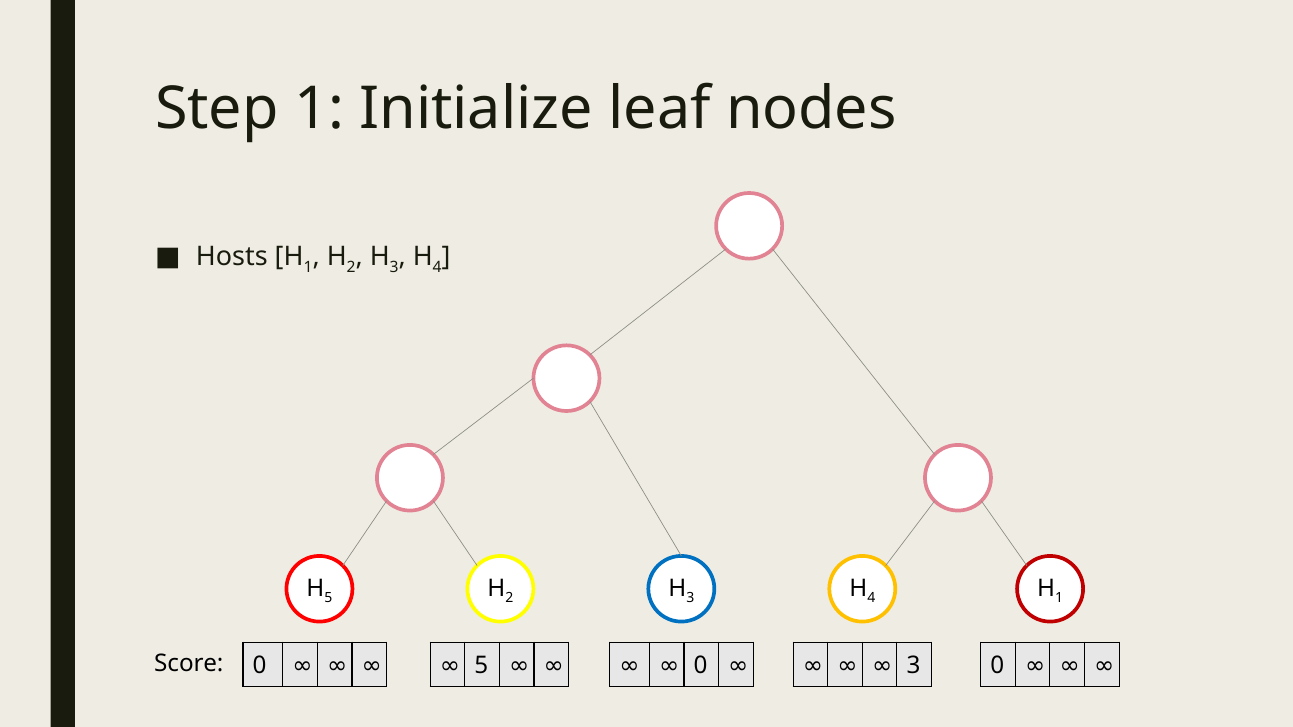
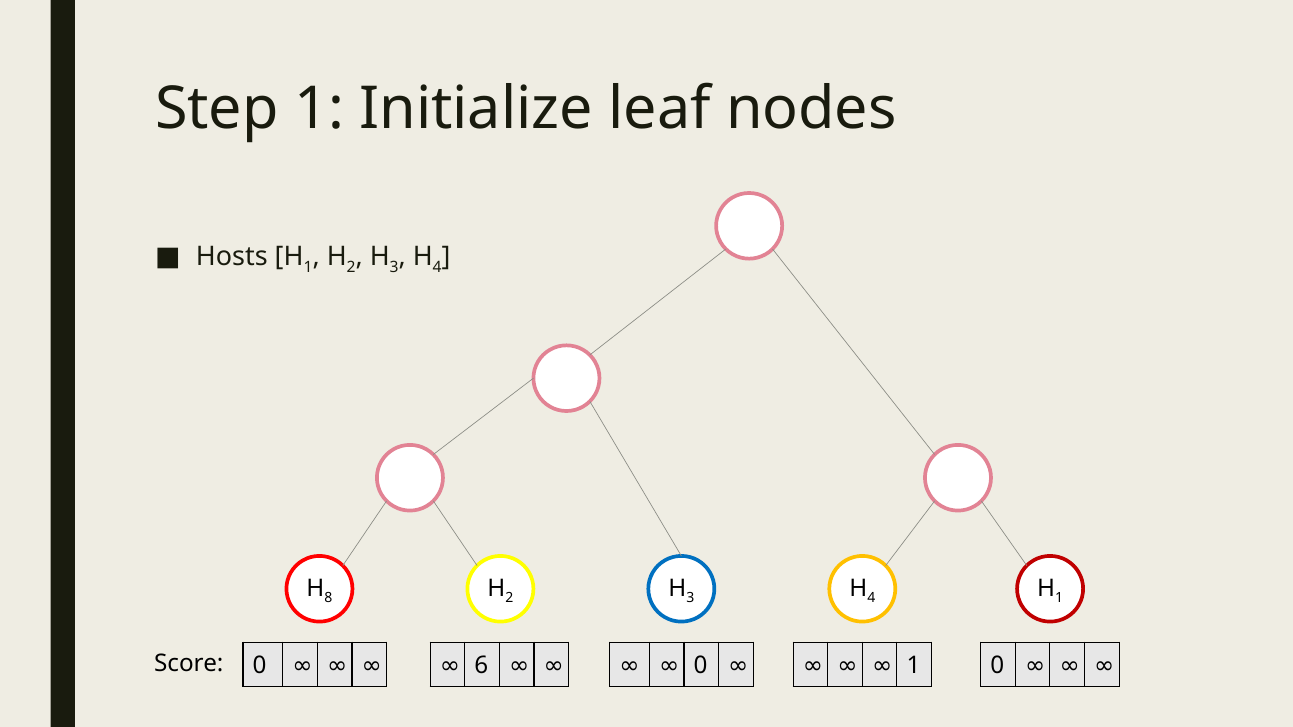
5: 5 -> 8 (328, 598)
5: 5 -> 6 (481, 665)
3: 3 -> 1 (914, 665)
